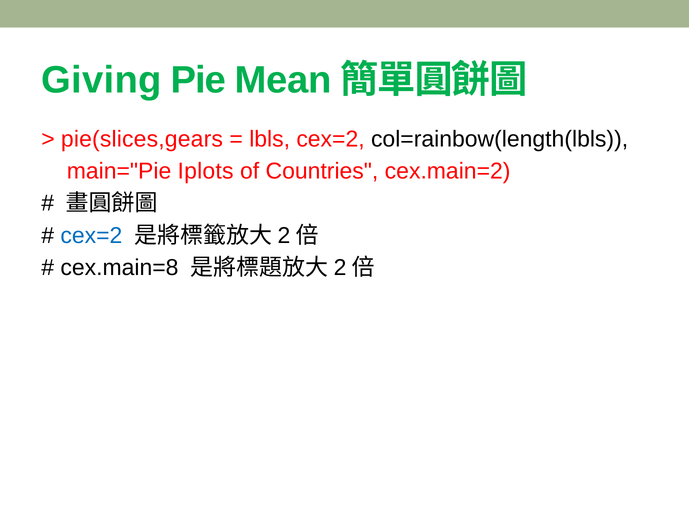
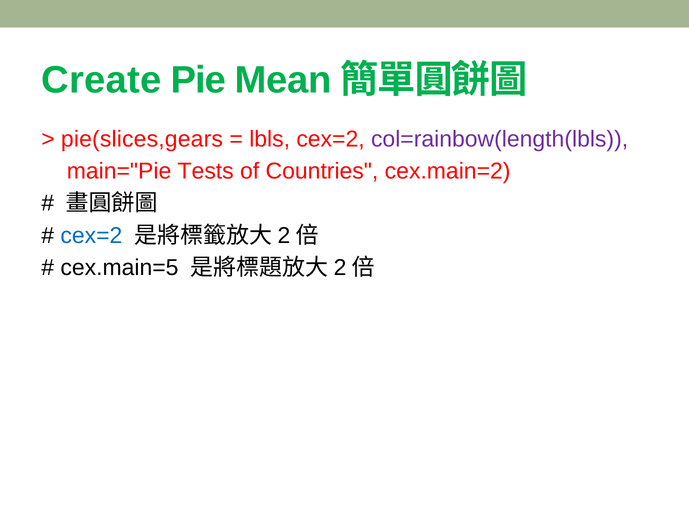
Giving: Giving -> Create (101, 80)
col=rainbow(length(lbls colour: black -> purple (500, 139)
Iplots: Iplots -> Tests (206, 172)
cex.main=8: cex.main=8 -> cex.main=5 (119, 268)
